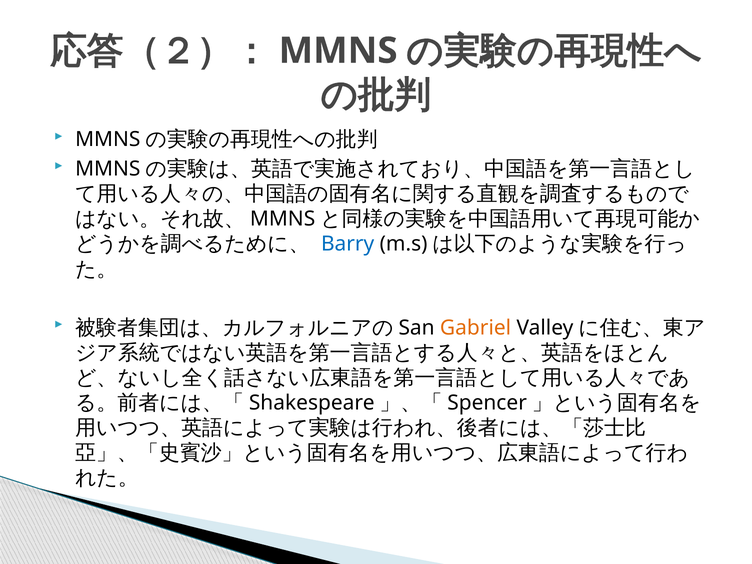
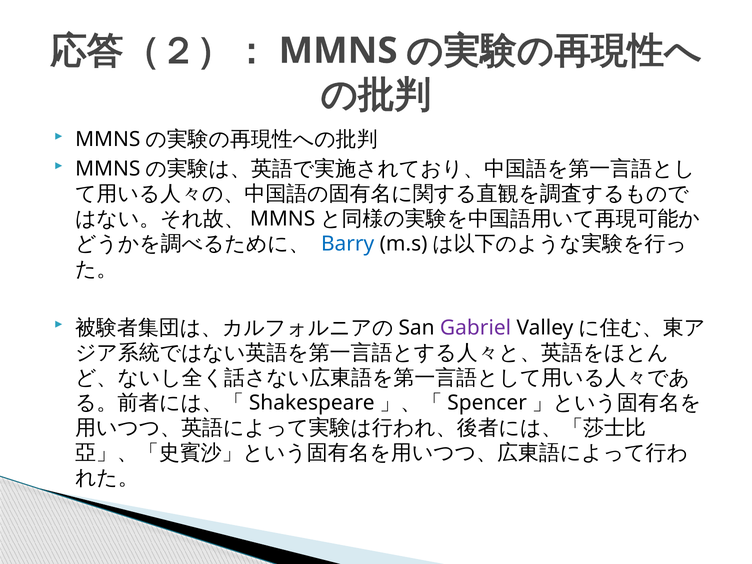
Gabriel colour: orange -> purple (476, 328)
